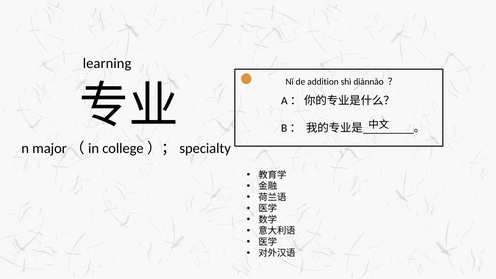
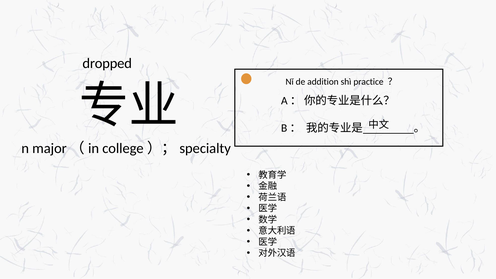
learning: learning -> dropped (107, 63)
diànnǎo: diànnǎo -> practice (368, 82)
